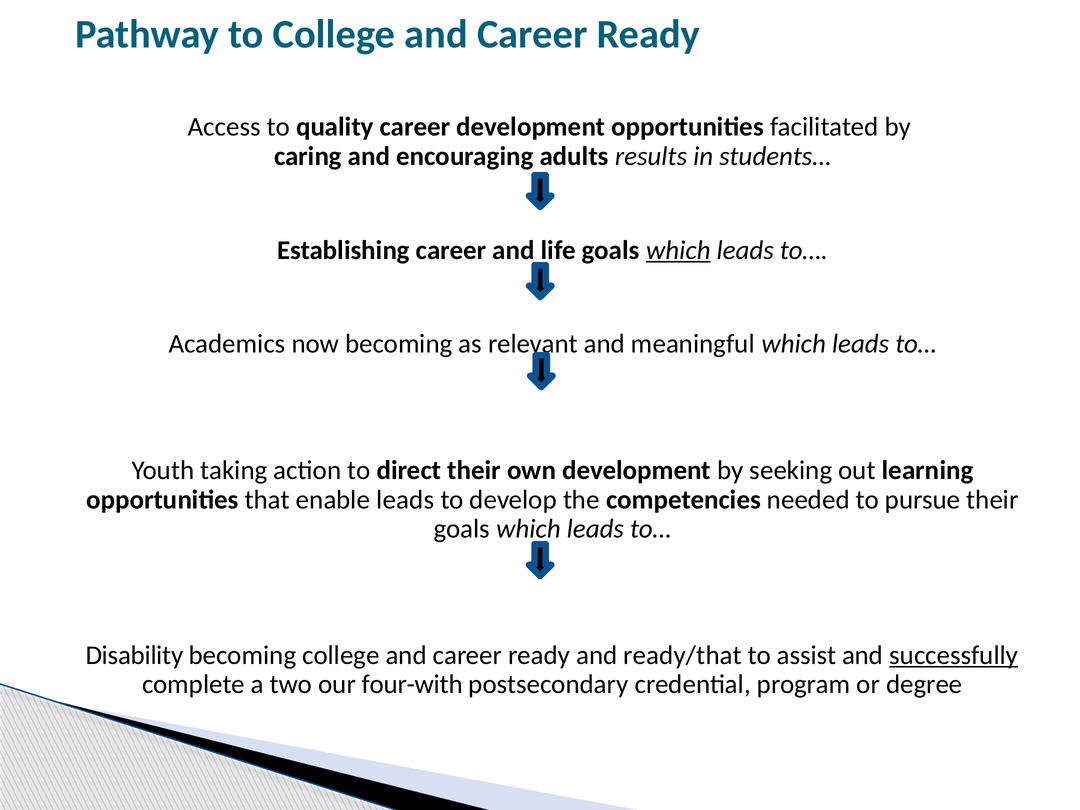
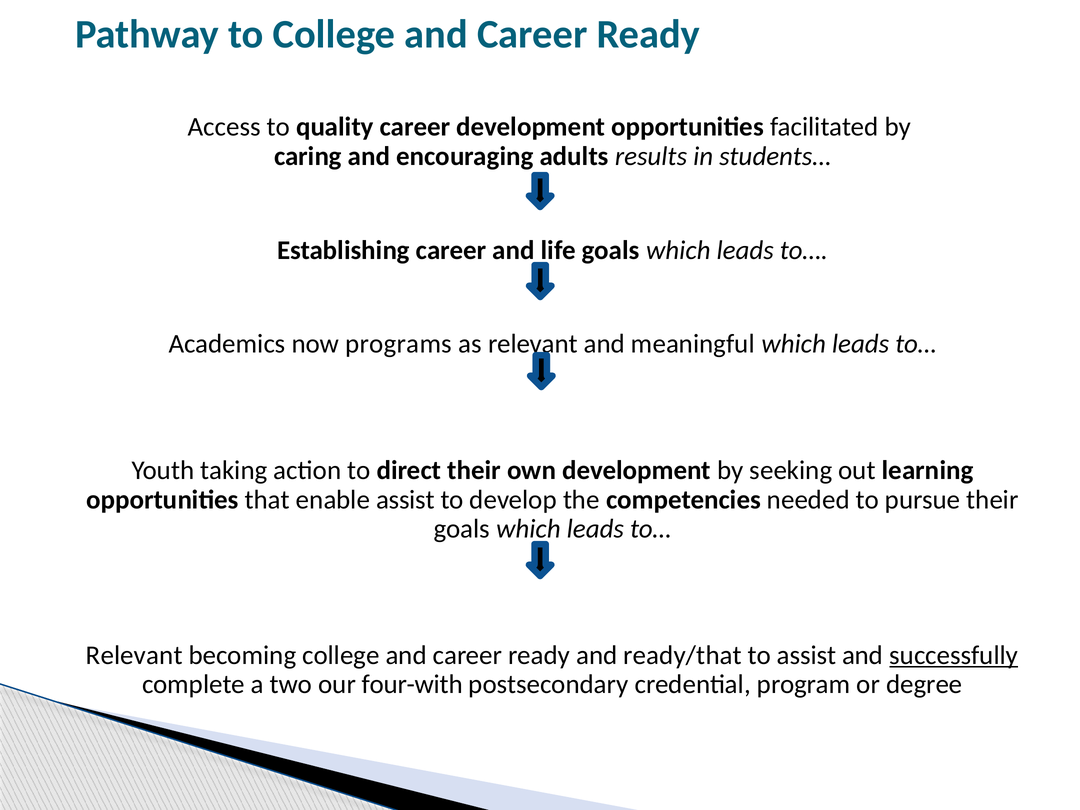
which underline: present -> none (678, 250)
now becoming: becoming -> programs (399, 344)
enable leads: leads -> assist (405, 500)
Disability: Disability -> Relevant (134, 655)
